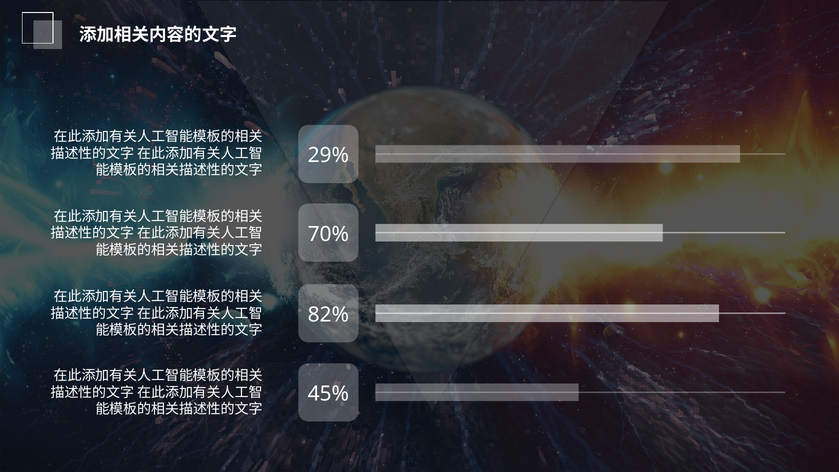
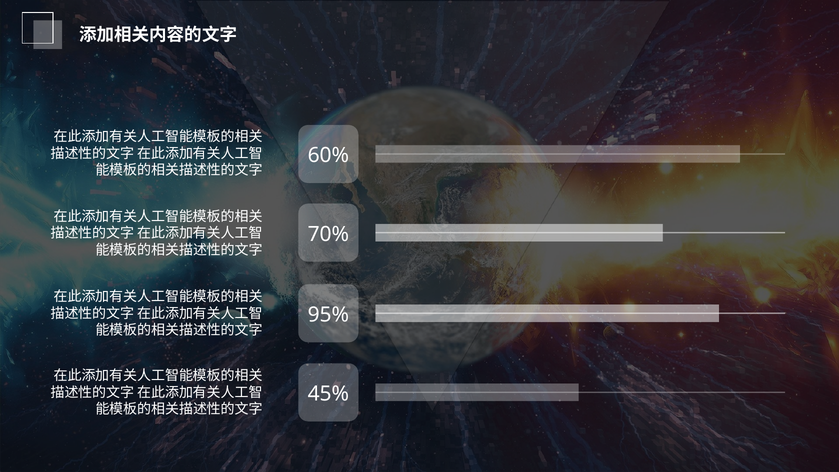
29%: 29% -> 60% (328, 155)
82%: 82% -> 95% (328, 315)
